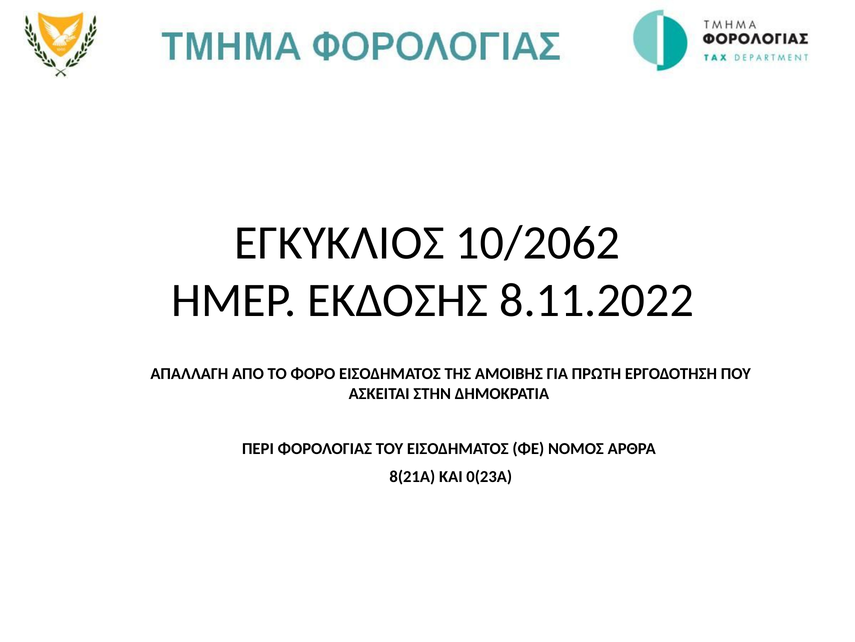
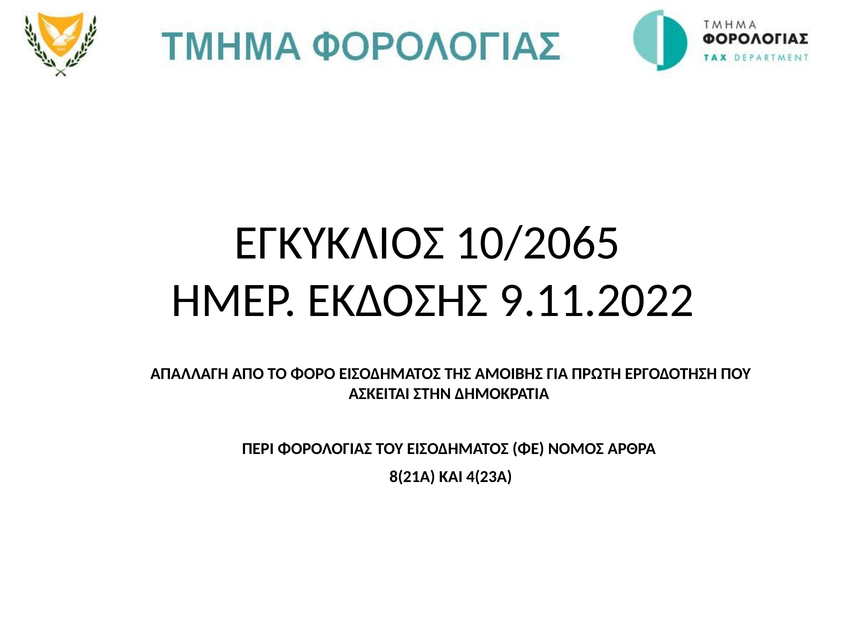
10/2062: 10/2062 -> 10/2065 (538, 242)
8.11.2022: 8.11.2022 -> 9.11.2022 (597, 300)
0(23Α: 0(23Α -> 4(23Α (489, 476)
